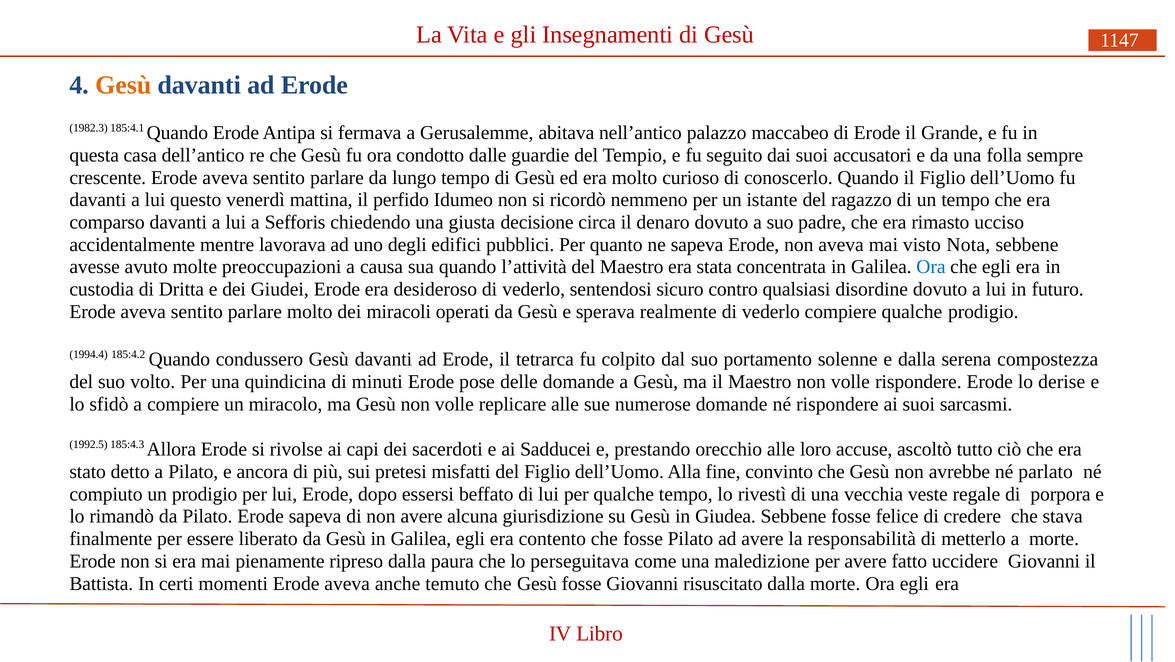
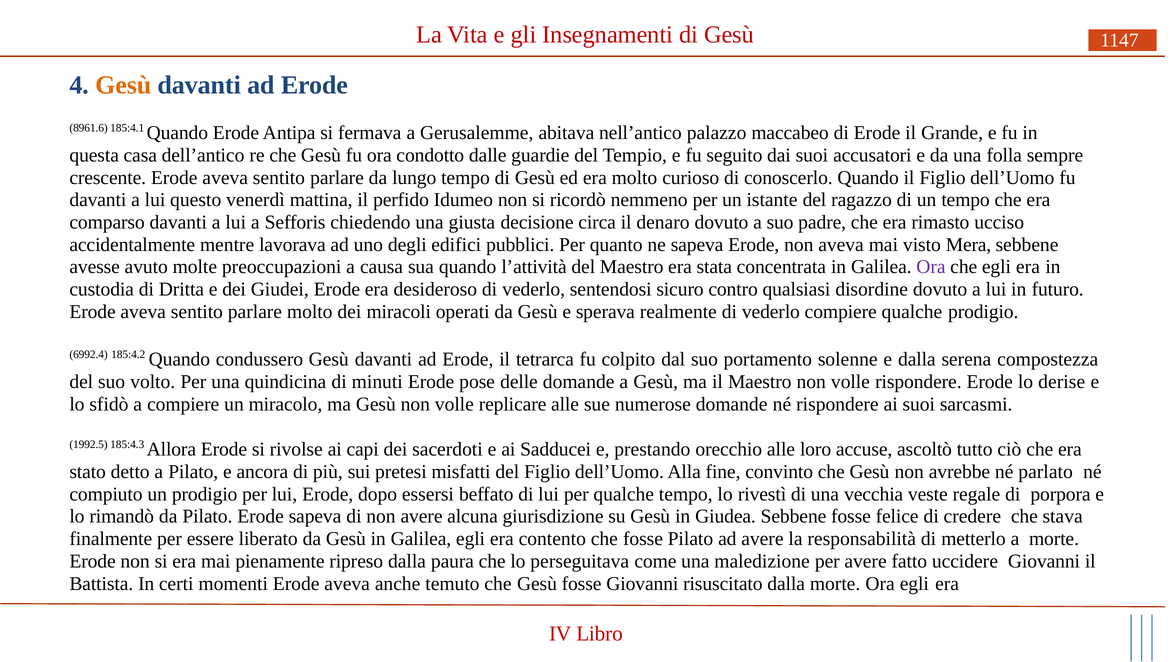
1982.3: 1982.3 -> 8961.6 (89, 128)
Nota: Nota -> Mera (969, 245)
Ora colour: blue -> purple (931, 267)
1994.4: 1994.4 -> 6992.4 (89, 354)
